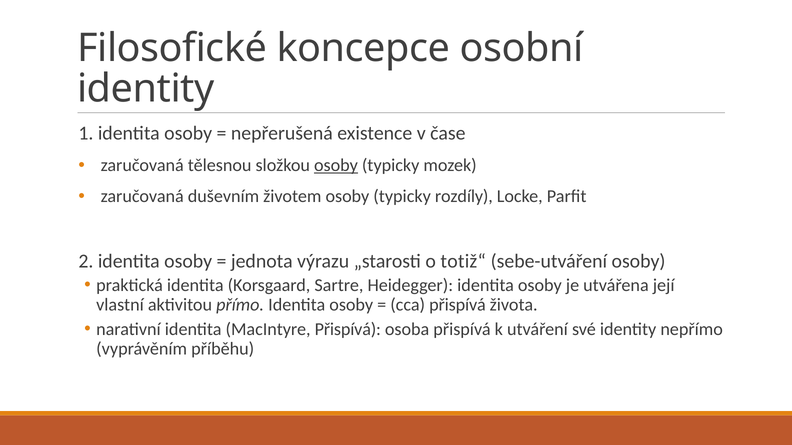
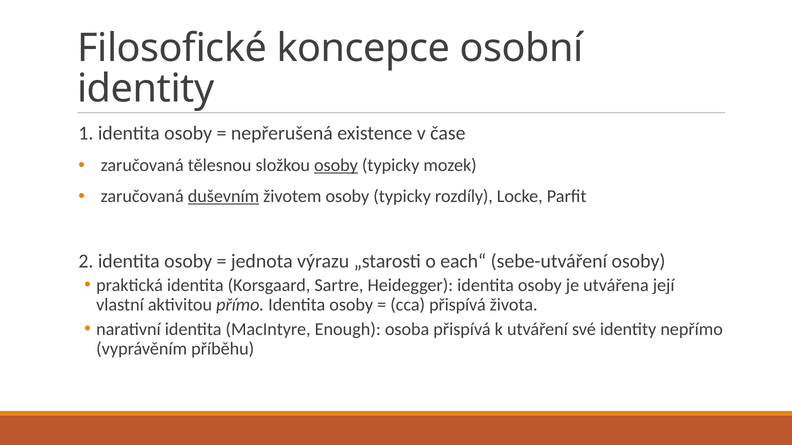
duševním underline: none -> present (224, 197)
totiž“: totiž“ -> each“ (463, 262)
MacIntyre Přispívá: Přispívá -> Enough (348, 329)
